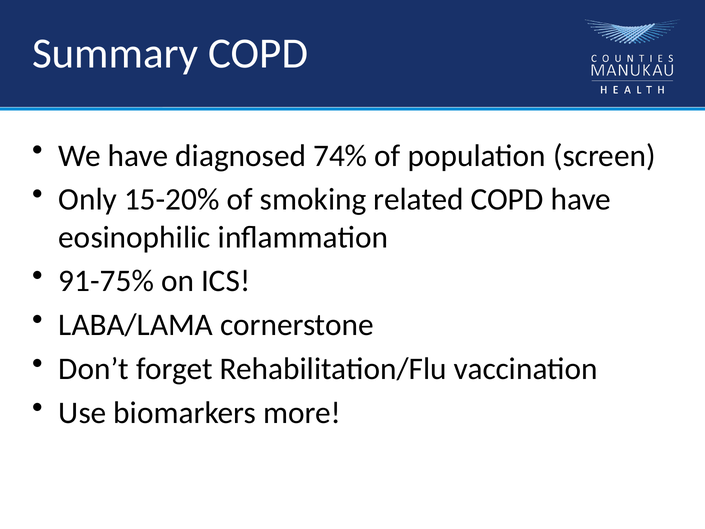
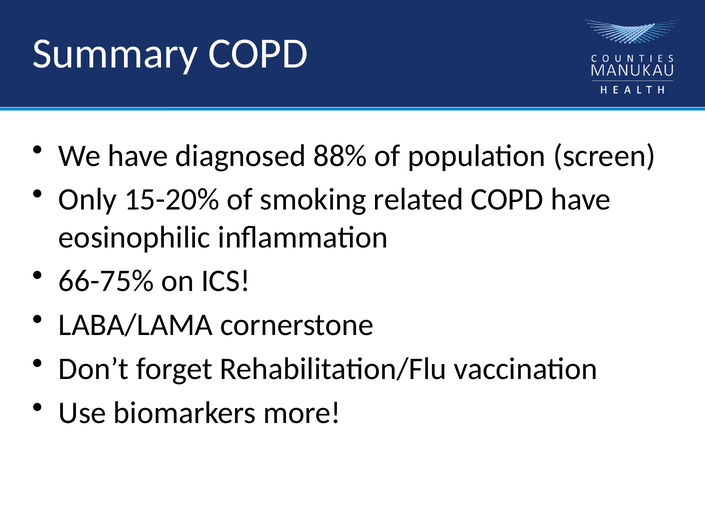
74%: 74% -> 88% (340, 156)
91-75%: 91-75% -> 66-75% (106, 281)
